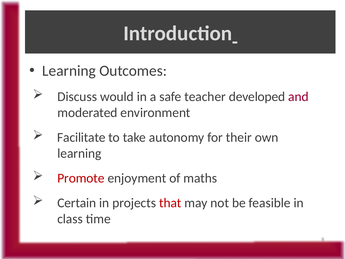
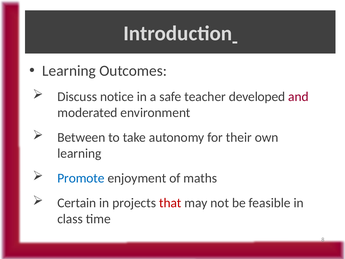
would: would -> notice (117, 96)
Facilitate: Facilitate -> Between (81, 137)
Promote colour: red -> blue (81, 178)
